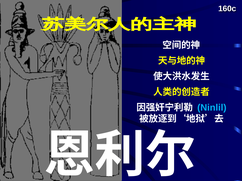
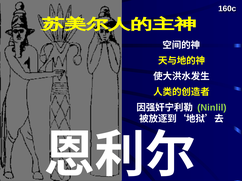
Ninlil colour: light blue -> light green (212, 108)
